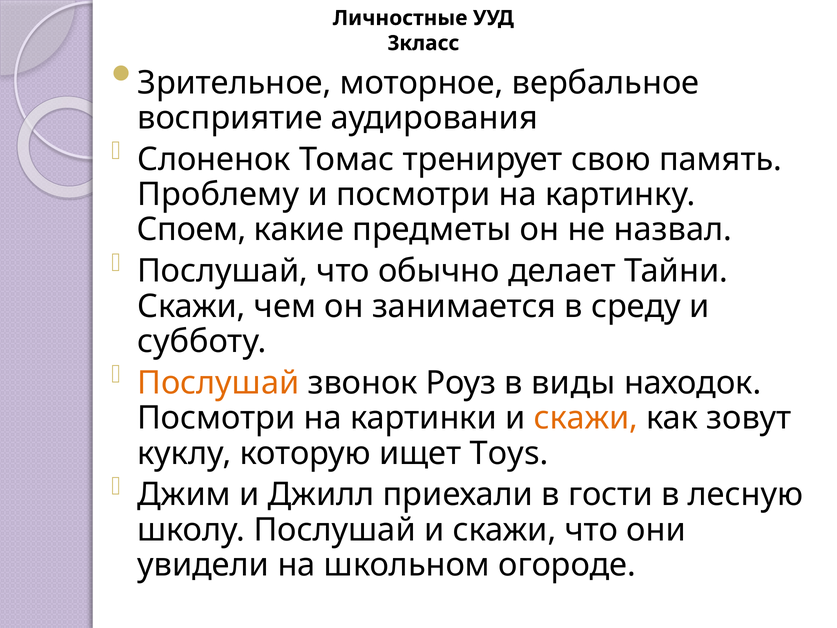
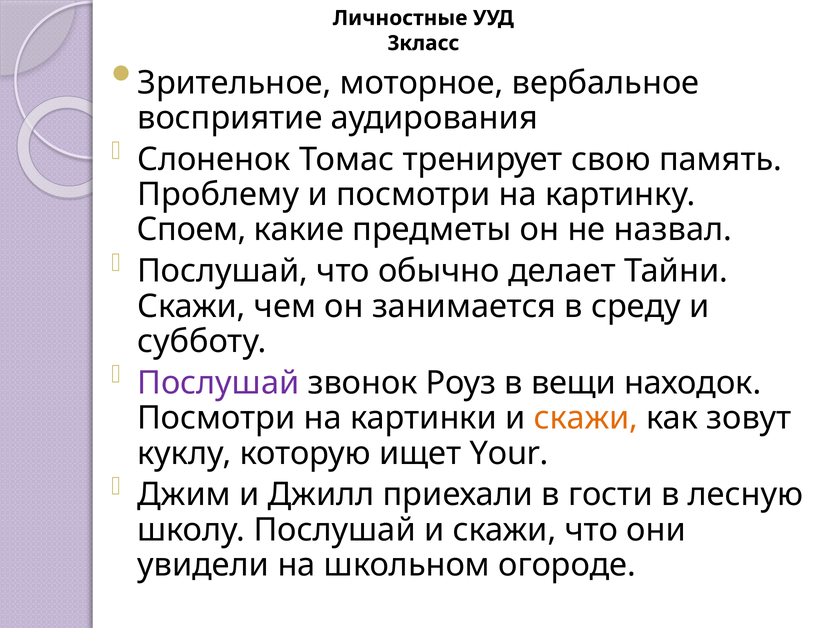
Послушай colour: orange -> purple (218, 383)
виды: виды -> вещи (574, 383)
Toys: Toys -> Your (509, 453)
